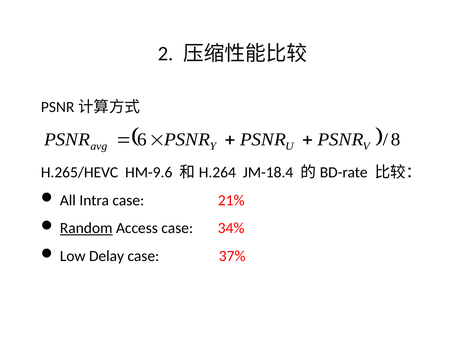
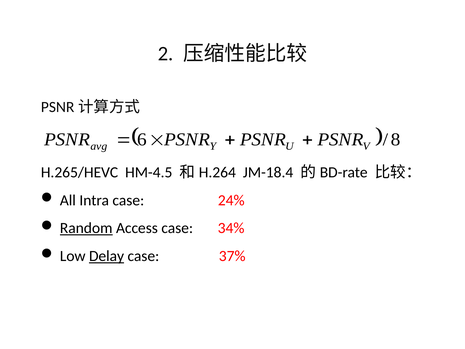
HM-9.6: HM-9.6 -> HM-4.5 (149, 172)
21%: 21% -> 24% (231, 200)
Delay underline: none -> present (107, 256)
